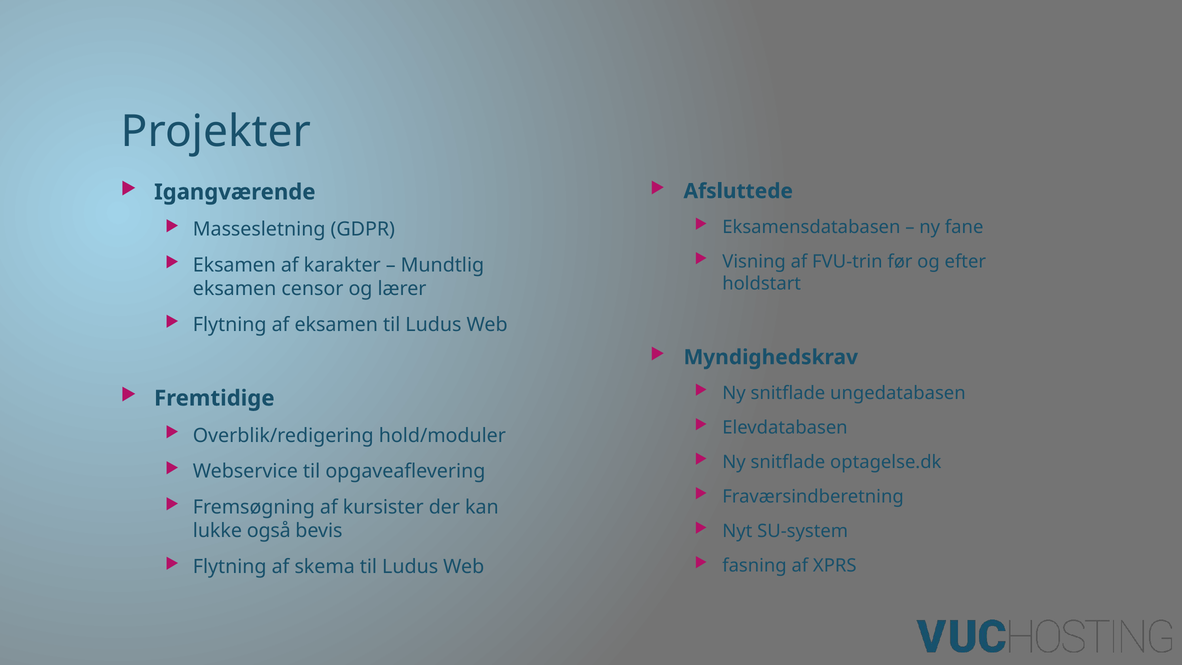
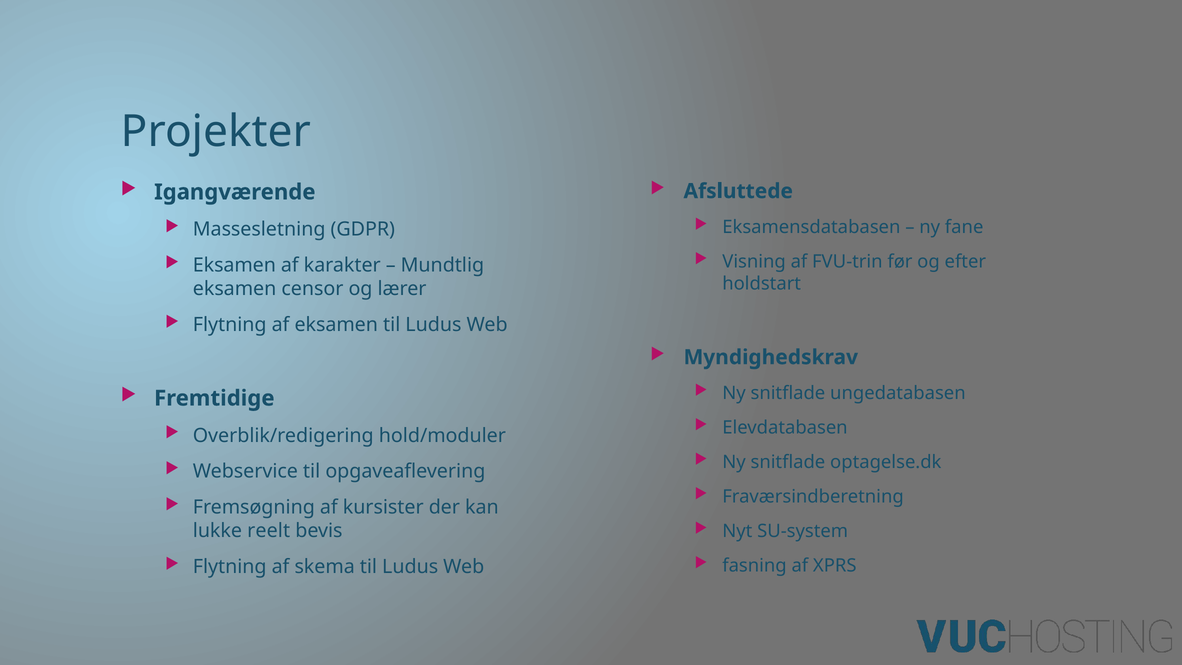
også: også -> reelt (269, 531)
